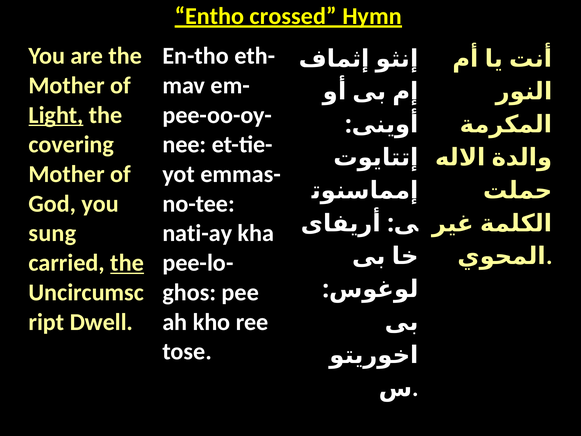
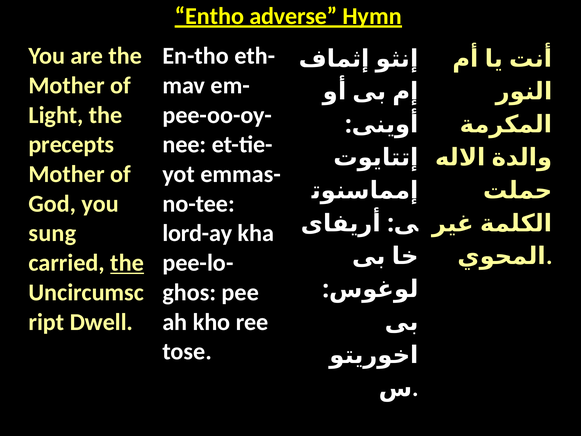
crossed: crossed -> adverse (293, 16)
Light underline: present -> none (56, 115)
covering: covering -> precepts (71, 145)
nati-ay: nati-ay -> lord-ay (197, 233)
